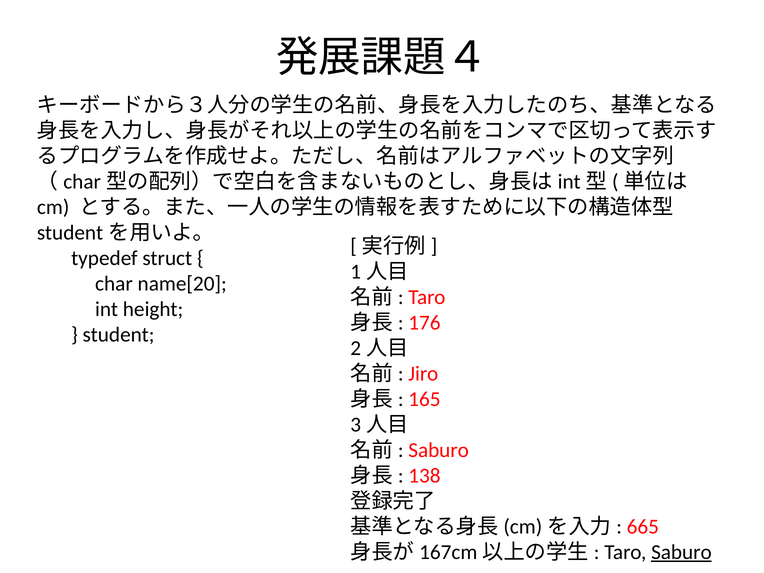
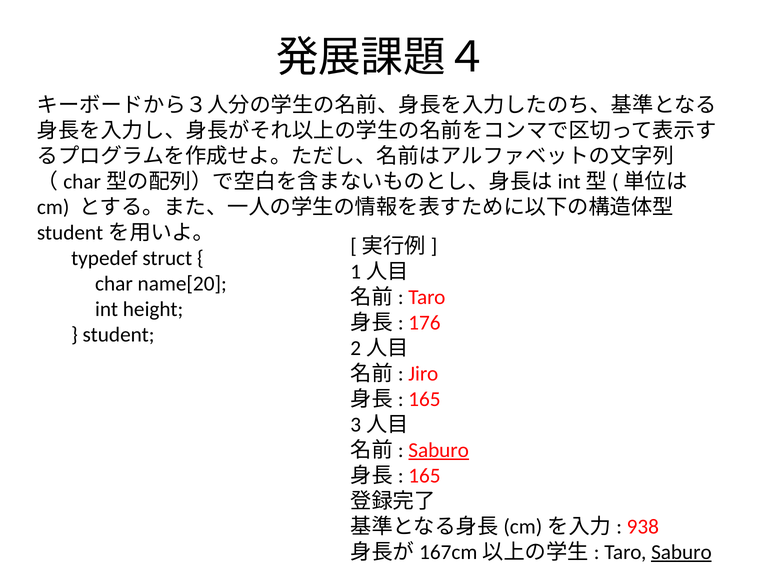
Saburo underline: none -> present (439, 450)
138: 138 -> 165 (424, 476)
665: 665 -> 938 (643, 527)
